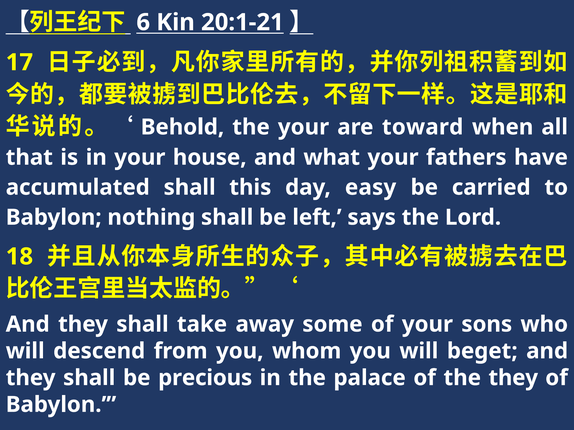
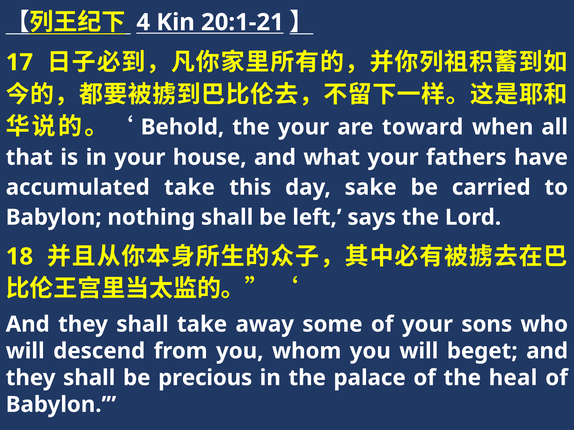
6: 6 -> 4 (143, 22)
accumulated shall: shall -> take (189, 188)
easy: easy -> sake (371, 188)
the they: they -> heal (513, 378)
